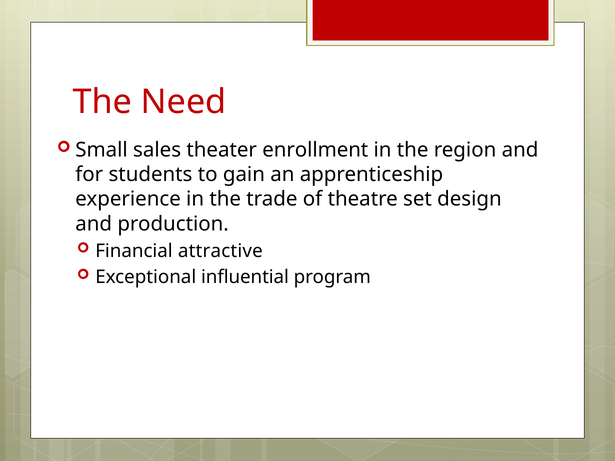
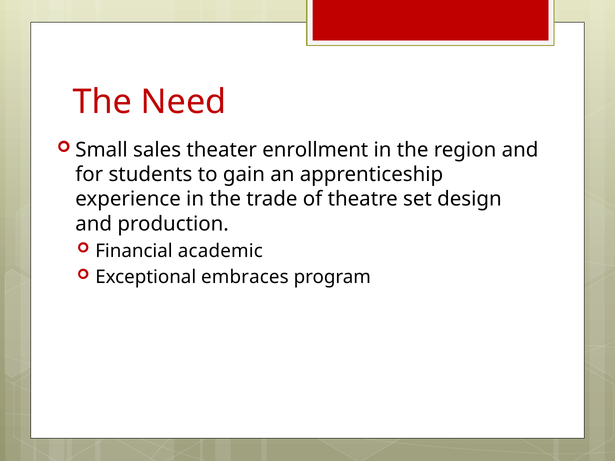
attractive: attractive -> academic (220, 251)
influential: influential -> embraces (245, 277)
